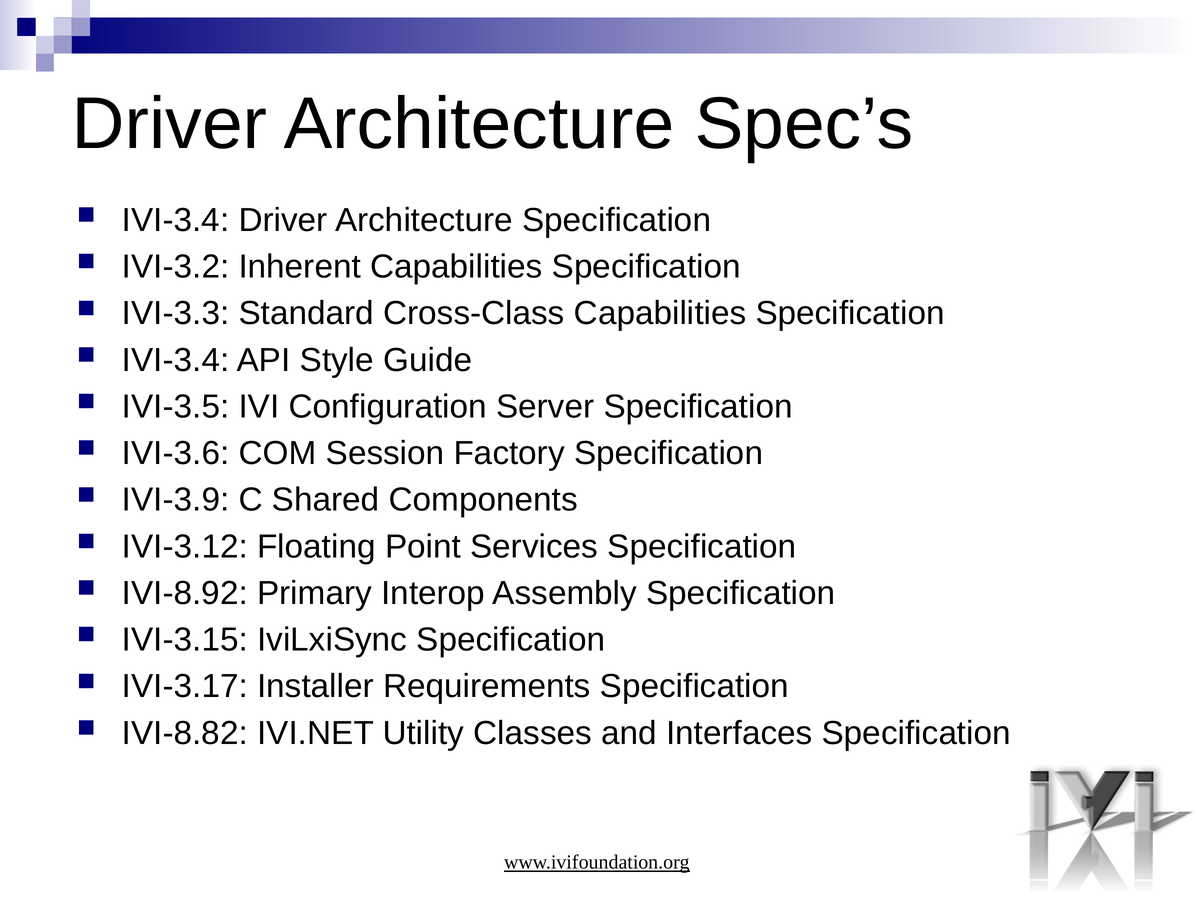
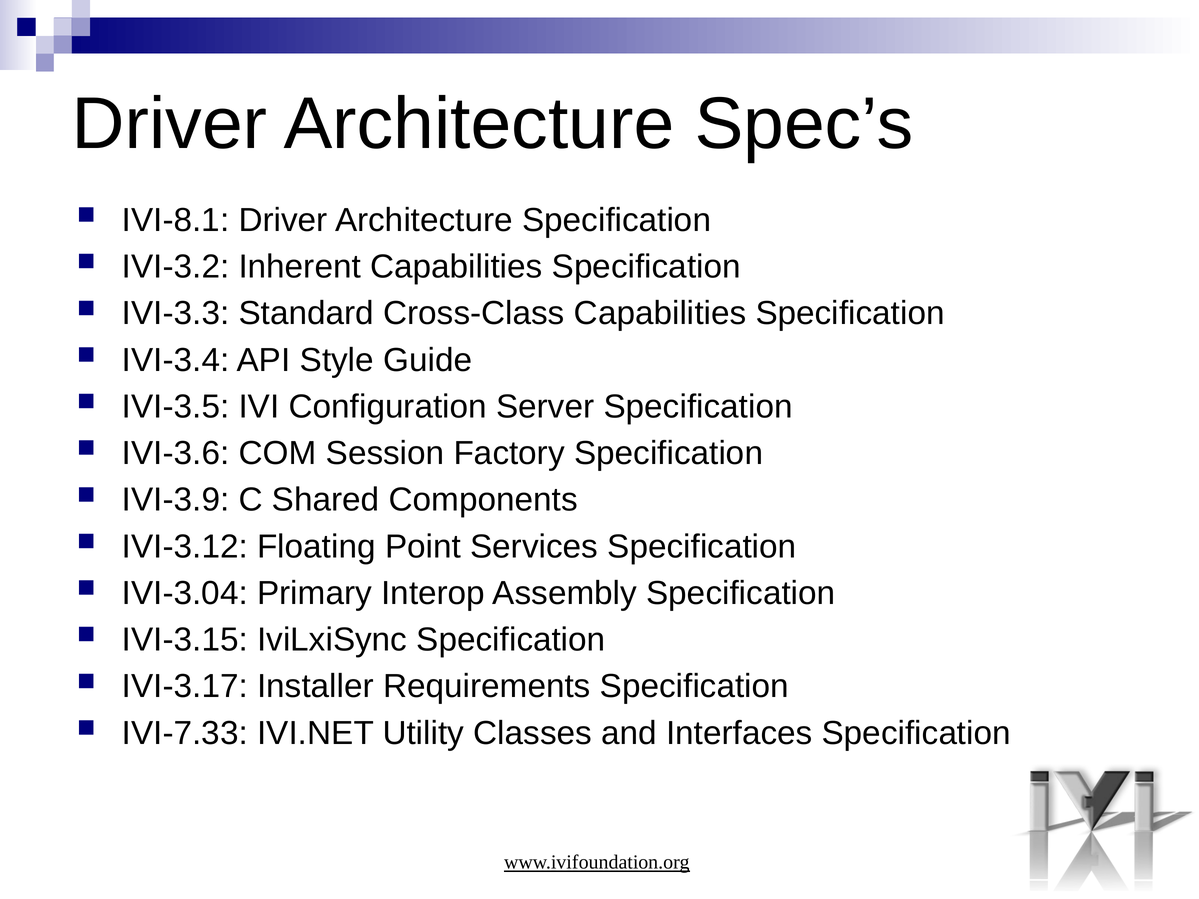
IVI-3.4: IVI-3.4 -> IVI-8.1 (176, 220)
IVI-8.92: IVI-8.92 -> IVI-3.04 (185, 593)
IVI-8.82: IVI-8.82 -> IVI-7.33 (185, 733)
